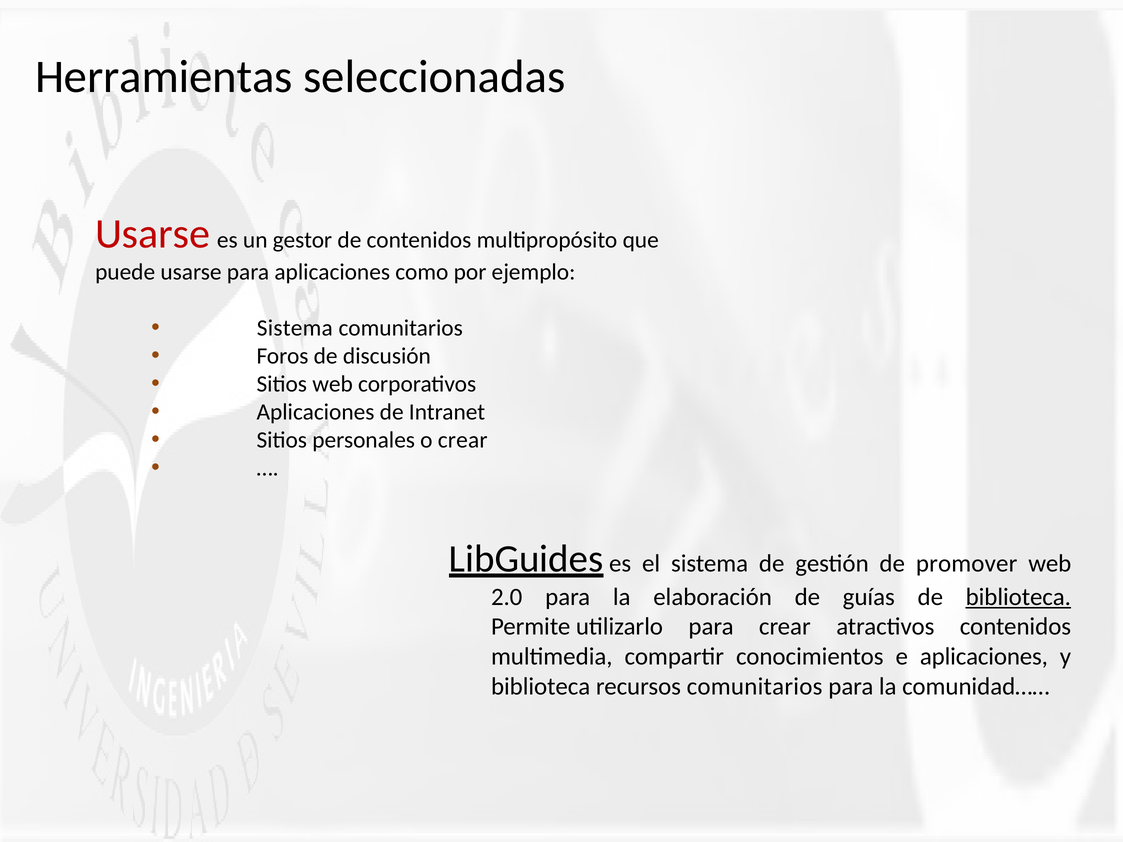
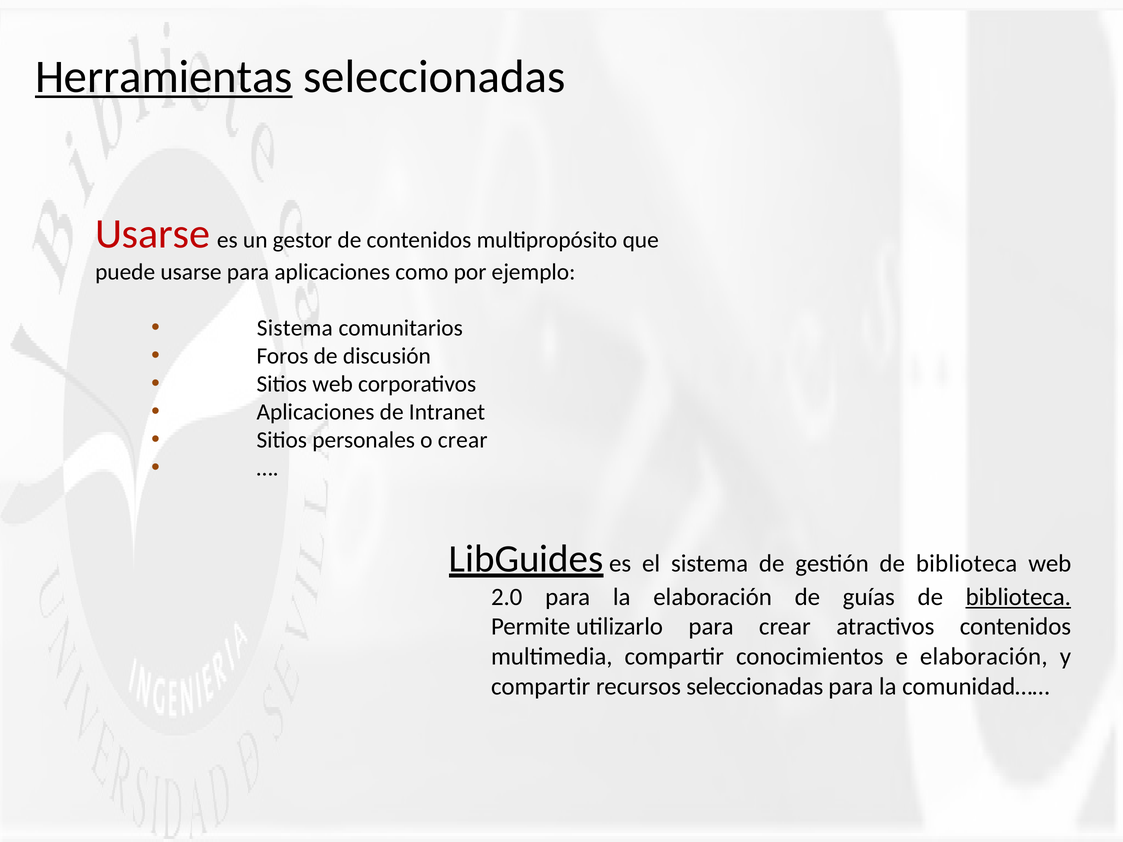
Herramientas underline: none -> present (164, 77)
gestión de promover: promover -> biblioteca (967, 564)
e aplicaciones: aplicaciones -> elaboración (984, 657)
biblioteca: biblioteca -> compartir (541, 687)
recursos comunitarios: comunitarios -> seleccionadas (755, 687)
